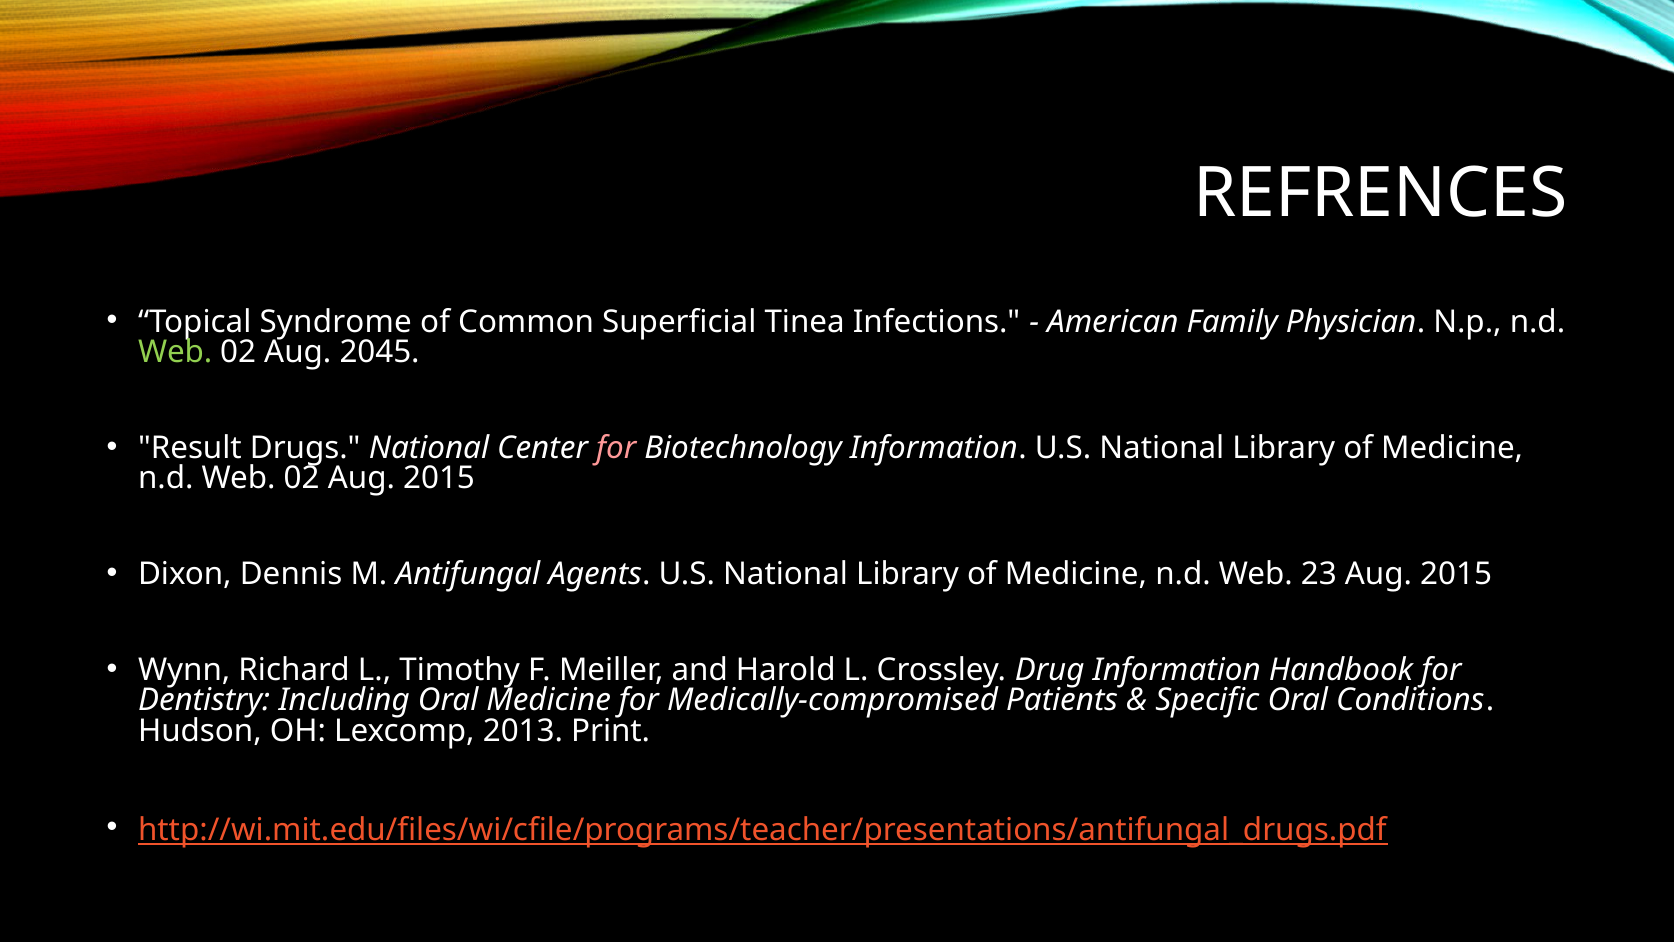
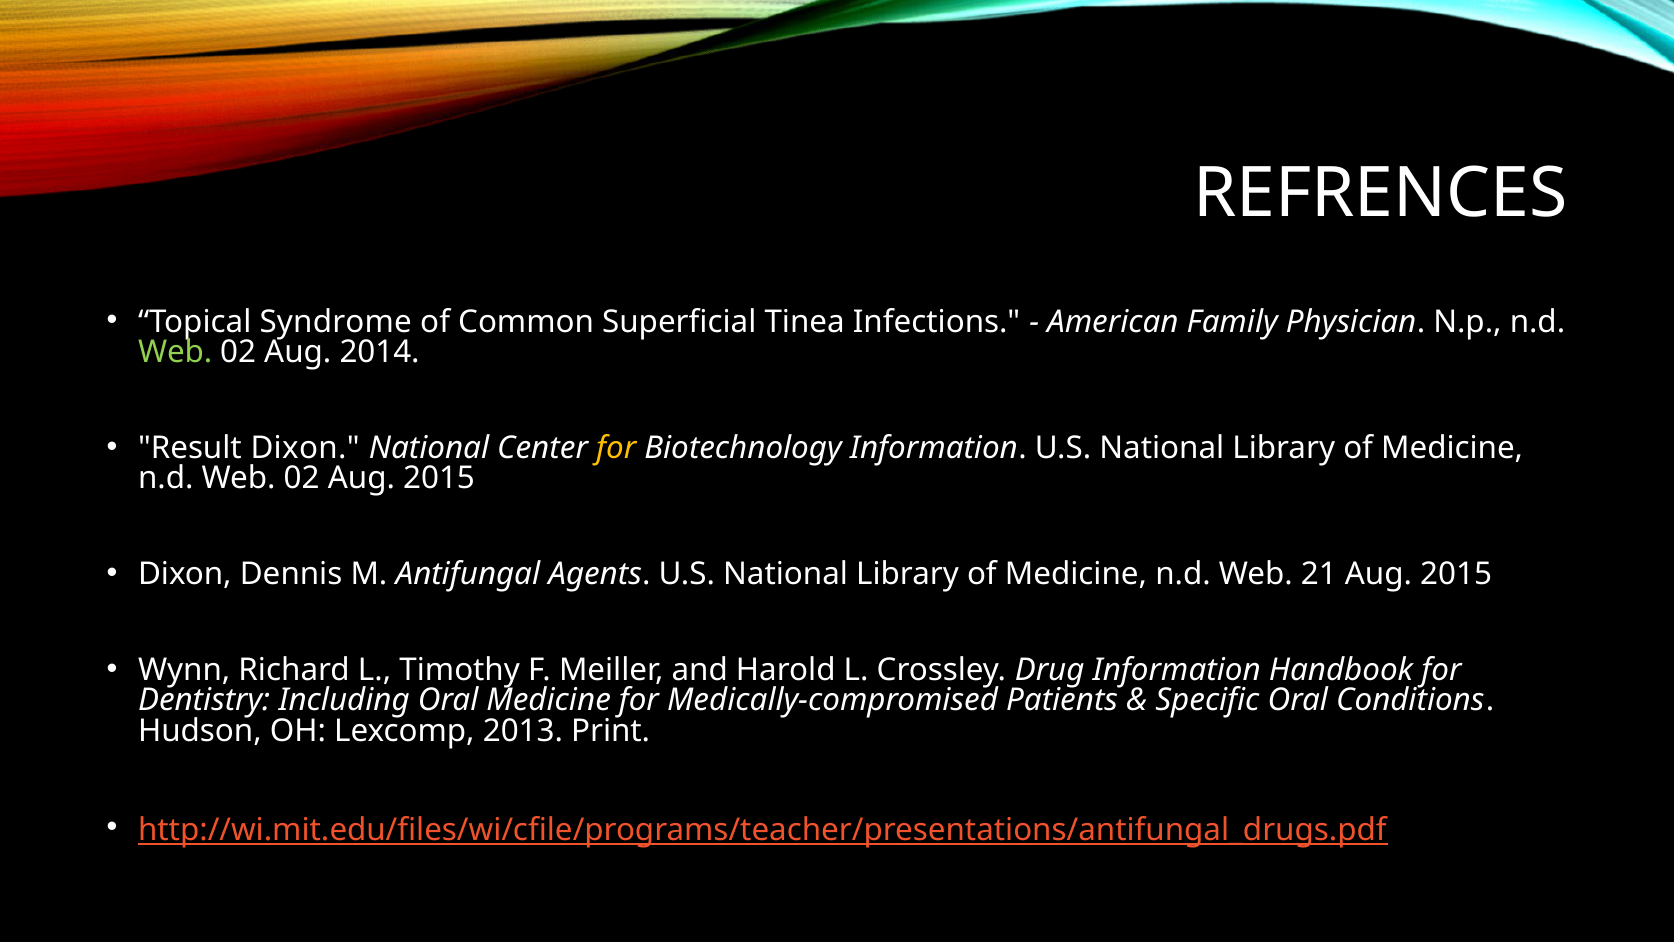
2045: 2045 -> 2014 (380, 352)
Result Drugs: Drugs -> Dixon (305, 448)
for colour: pink -> yellow (616, 448)
23: 23 -> 21 (1319, 574)
